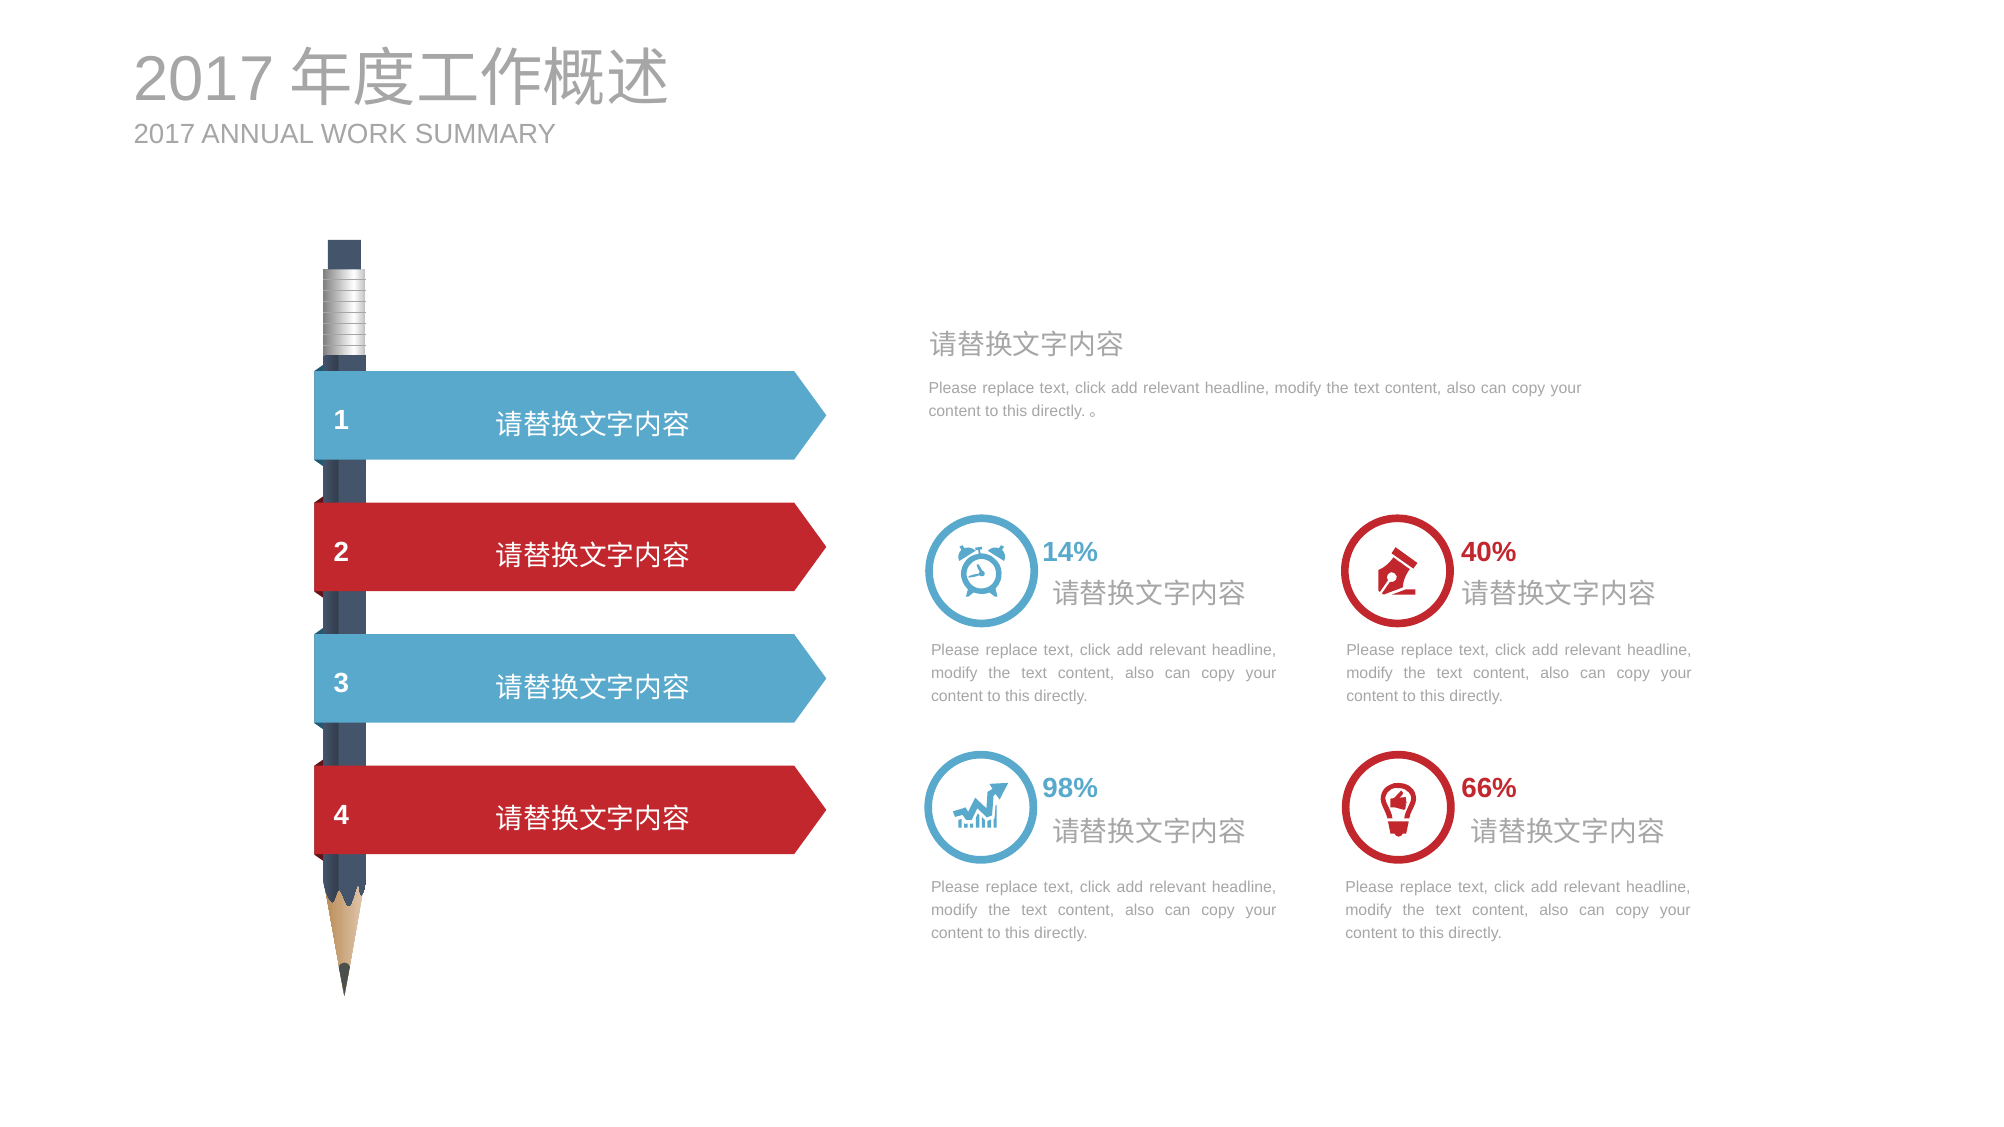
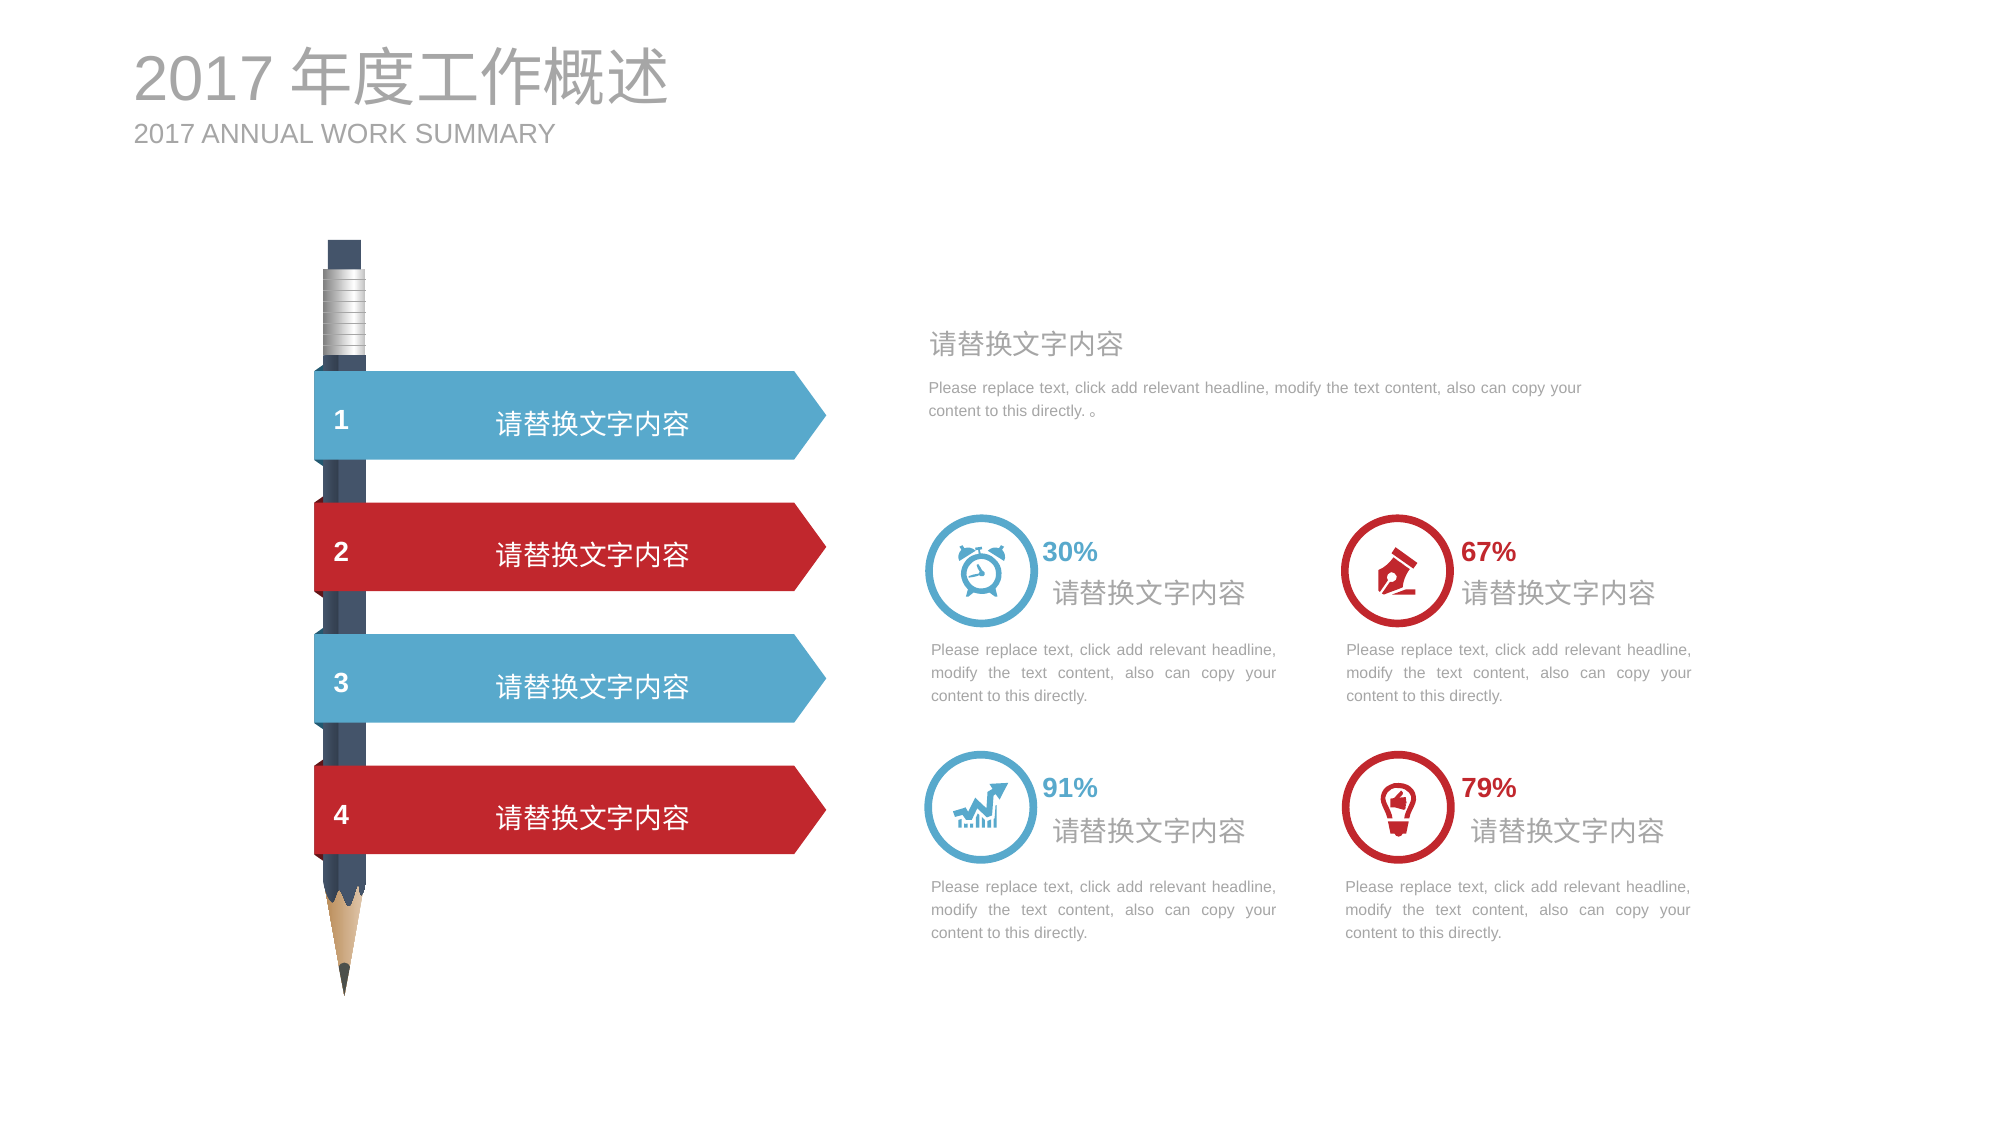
14%: 14% -> 30% (1070, 553)
40%: 40% -> 67% (1489, 553)
98%: 98% -> 91% (1070, 788)
66%: 66% -> 79% (1489, 788)
